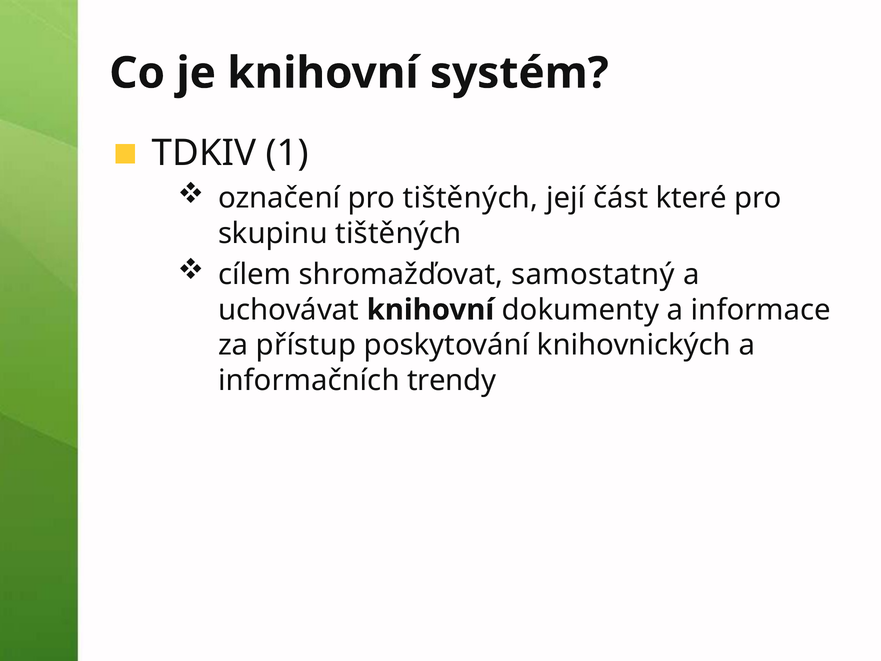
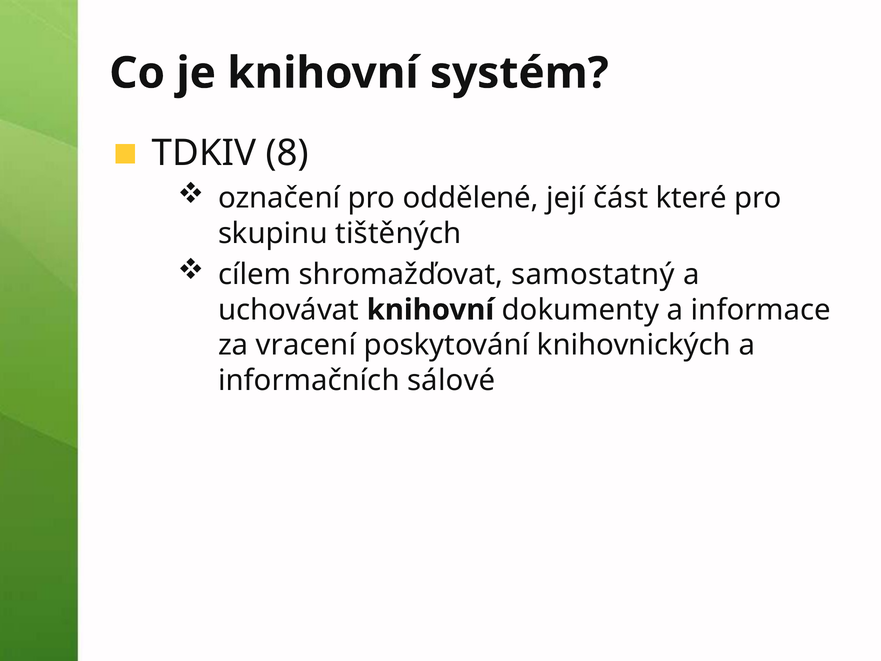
1: 1 -> 8 (287, 153)
pro tištěných: tištěných -> oddělené (471, 198)
přístup: přístup -> vracení (306, 345)
trendy: trendy -> sálové (451, 380)
